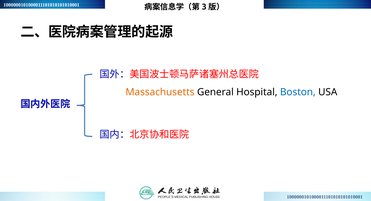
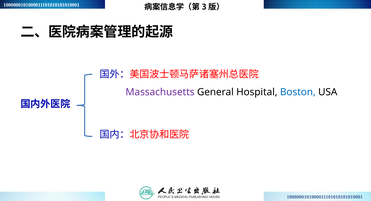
Massachusetts colour: orange -> purple (160, 92)
